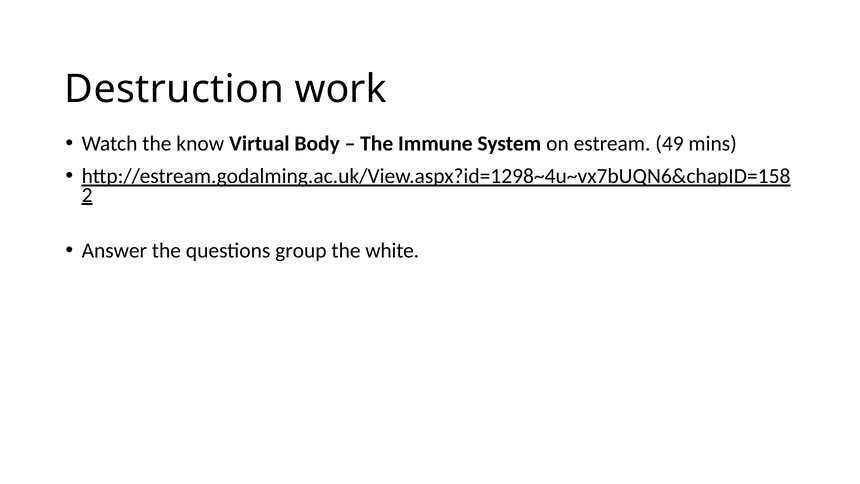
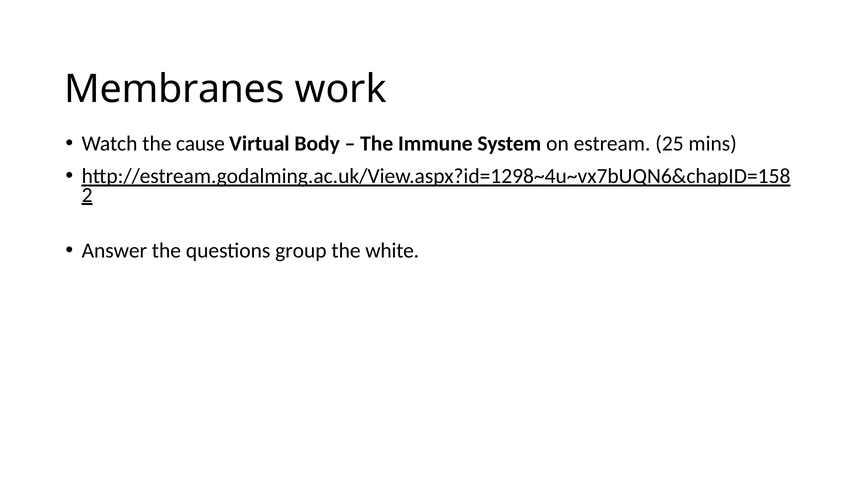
Destruction: Destruction -> Membranes (175, 89)
know: know -> cause (200, 143)
49: 49 -> 25 (670, 143)
